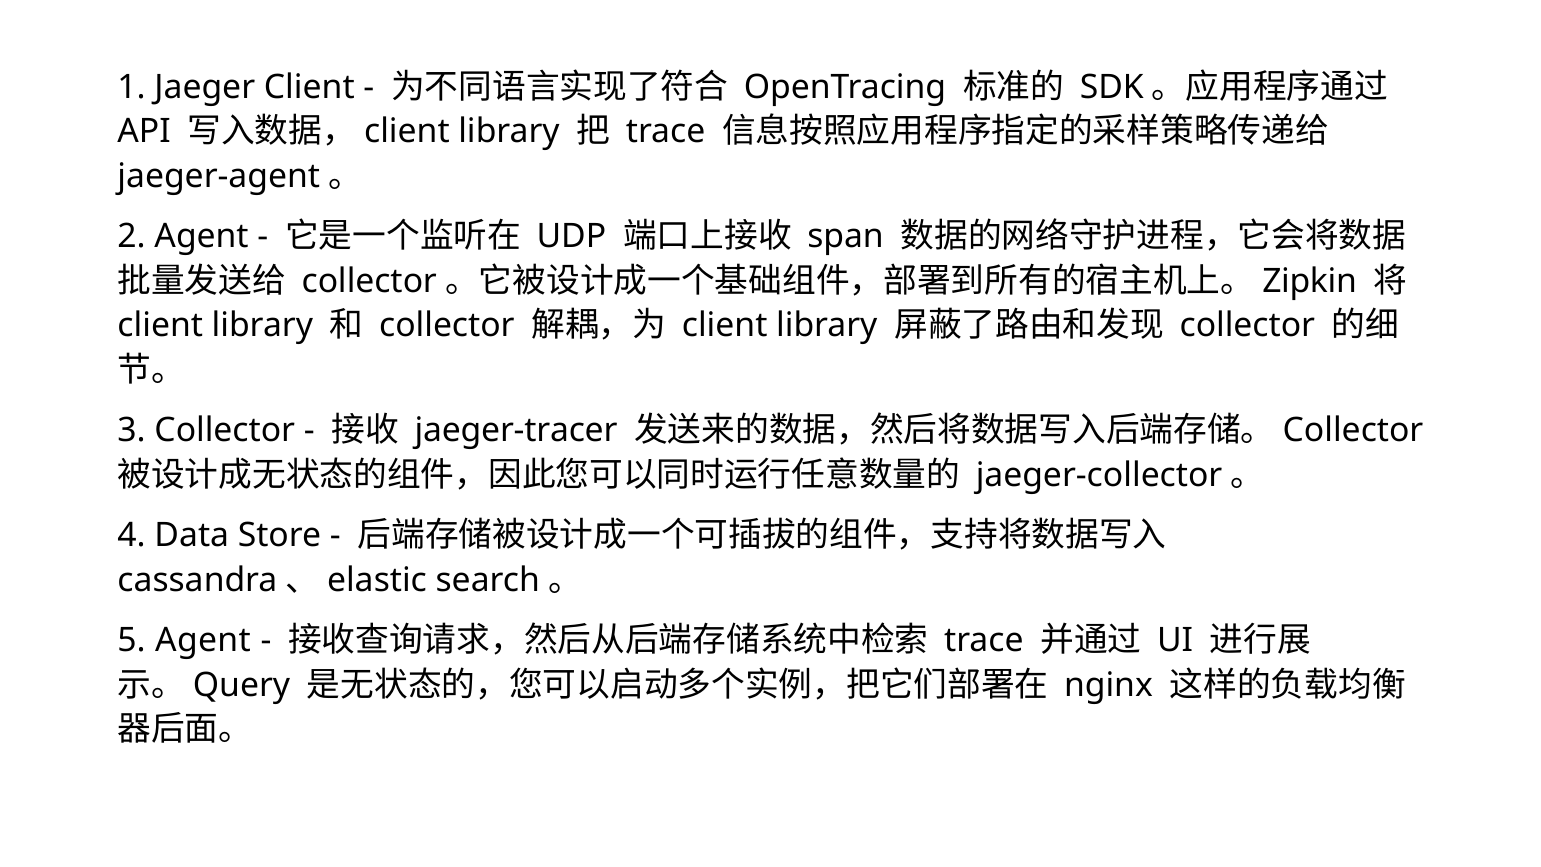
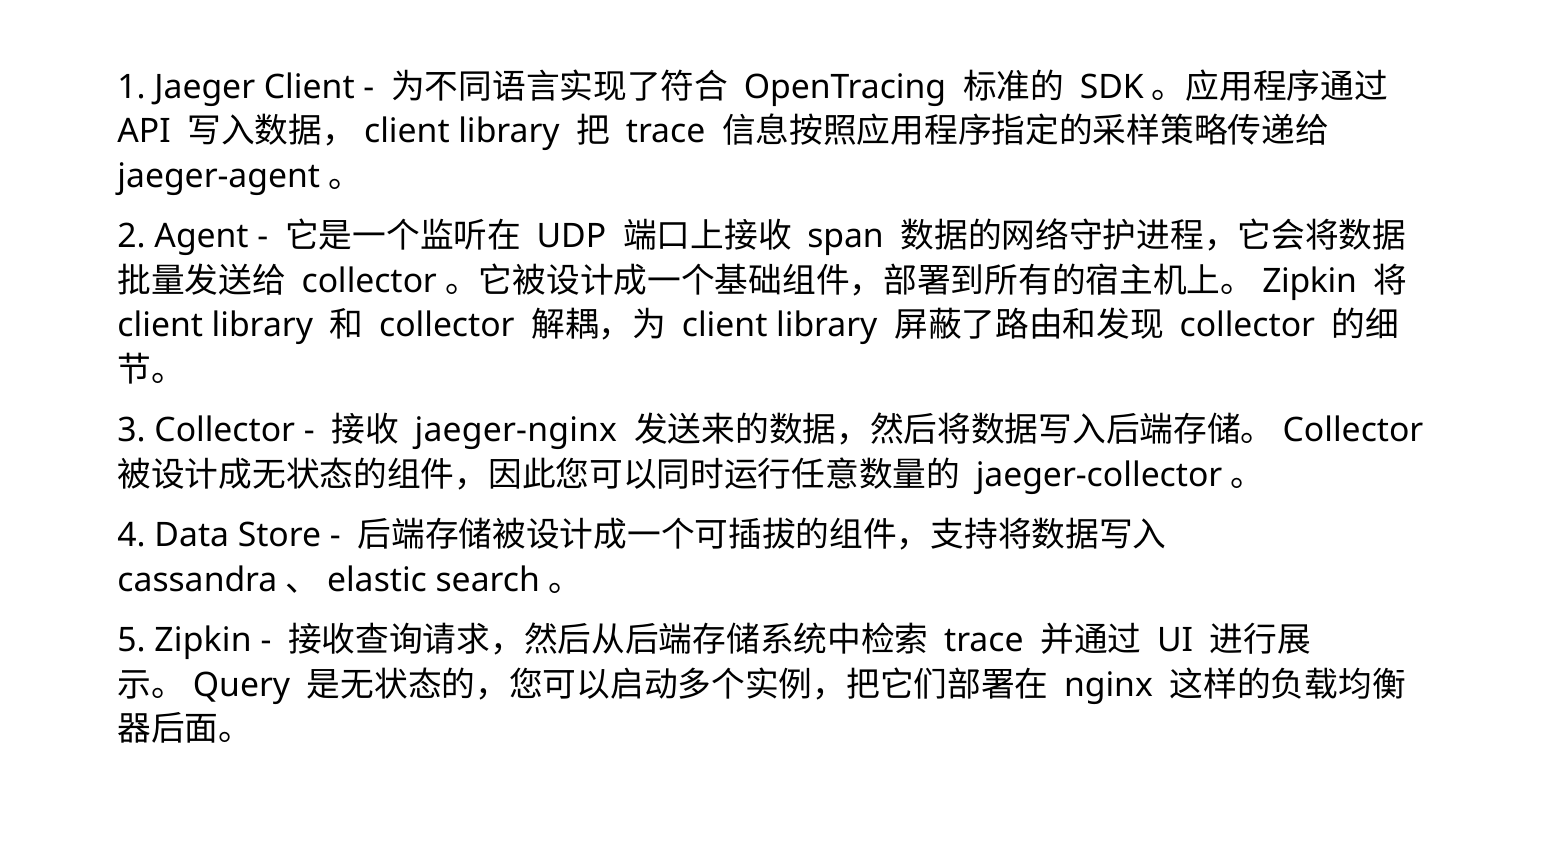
jaeger-tracer: jaeger-tracer -> jaeger-nginx (516, 431)
5 Agent: Agent -> Zipkin (203, 641)
